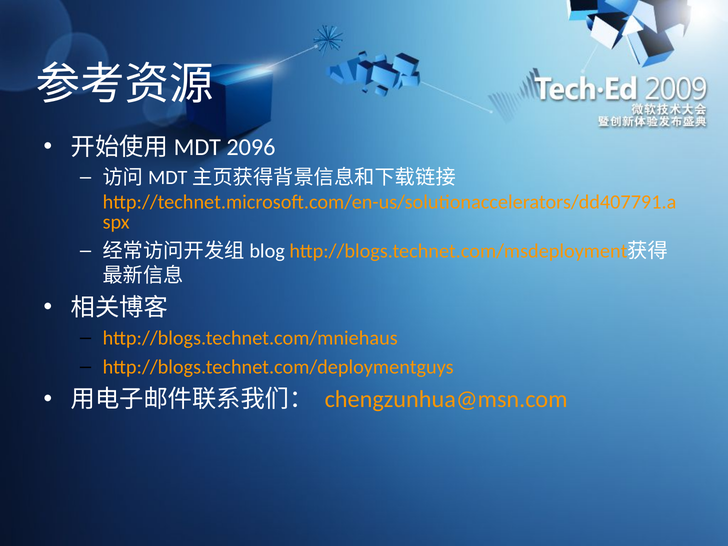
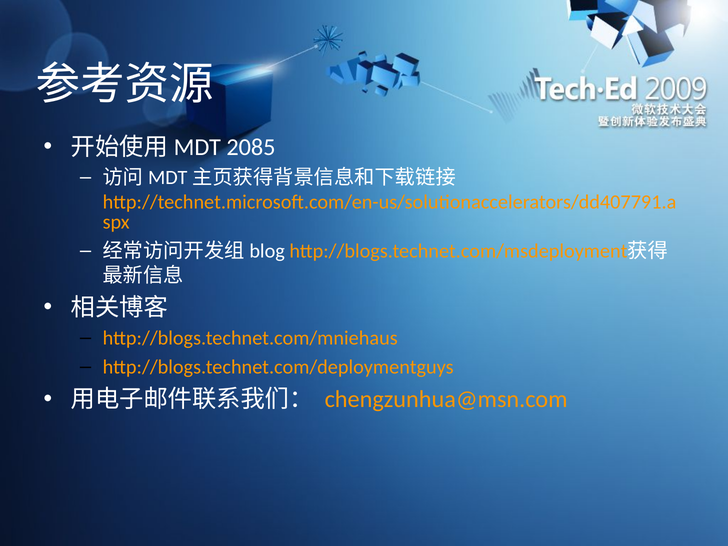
2096: 2096 -> 2085 (251, 147)
